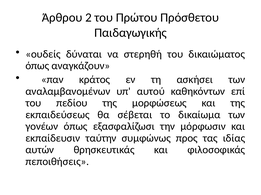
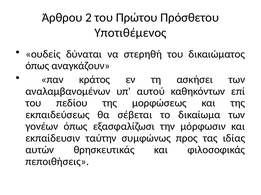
Παιδαγωγικής: Παιδαγωγικής -> Υποτιθέμενος (130, 33)
